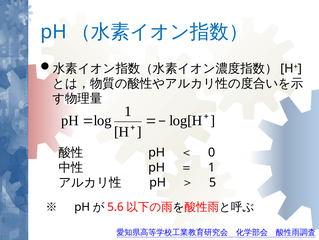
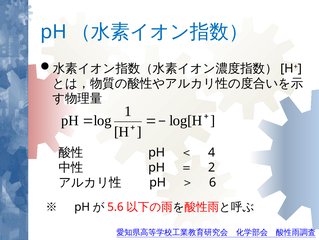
0: 0 -> 4 (212, 152)
1: 1 -> 2 (212, 167)
5: 5 -> 6 (213, 182)
